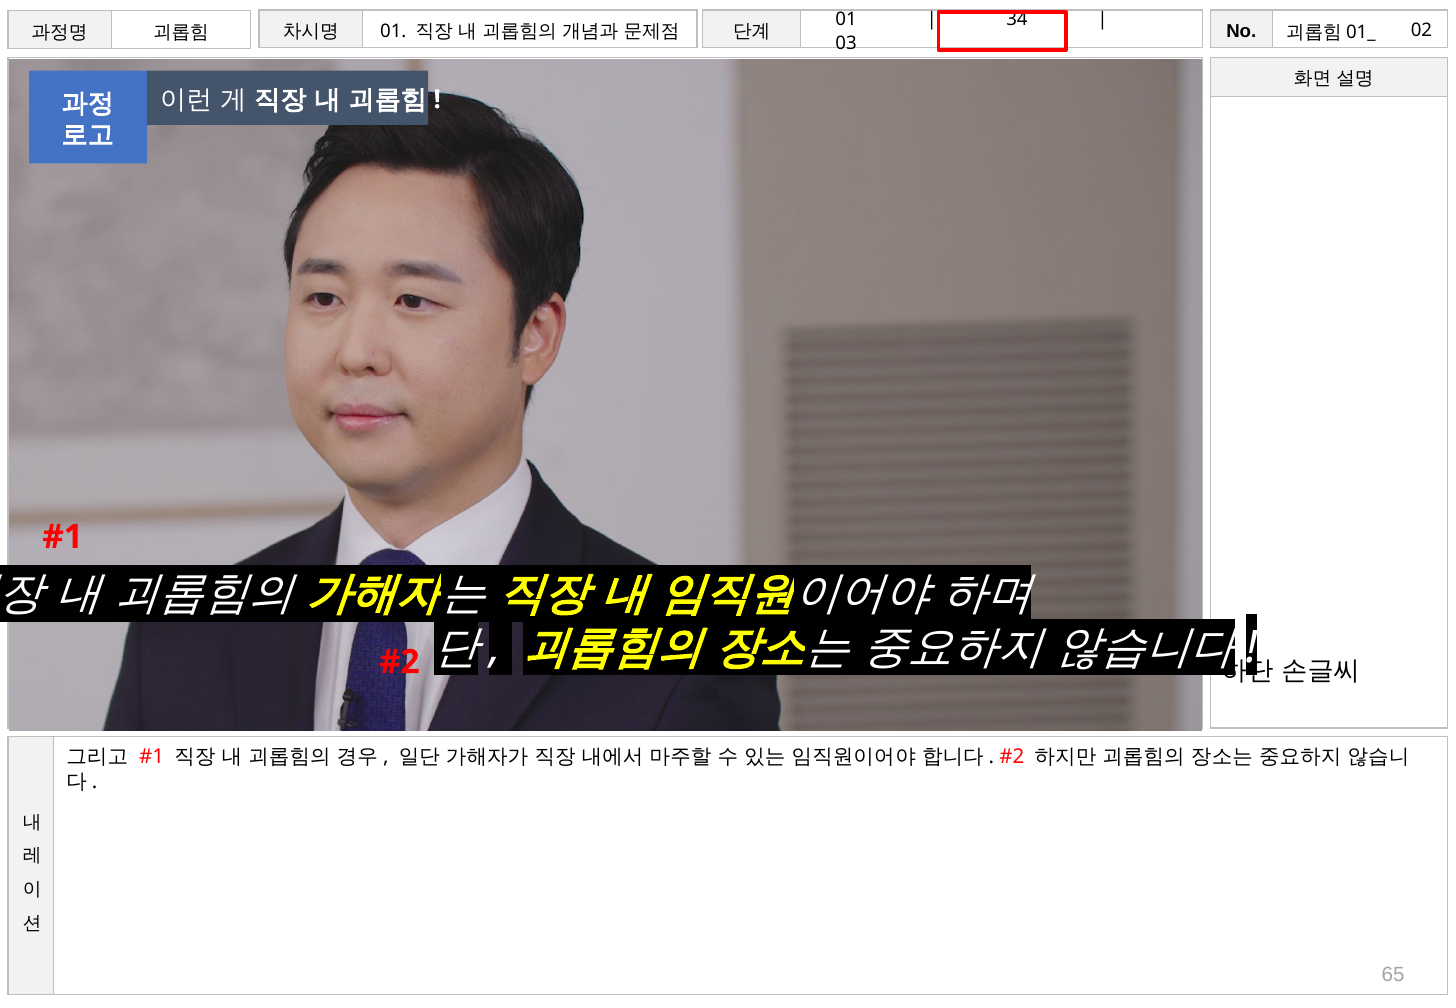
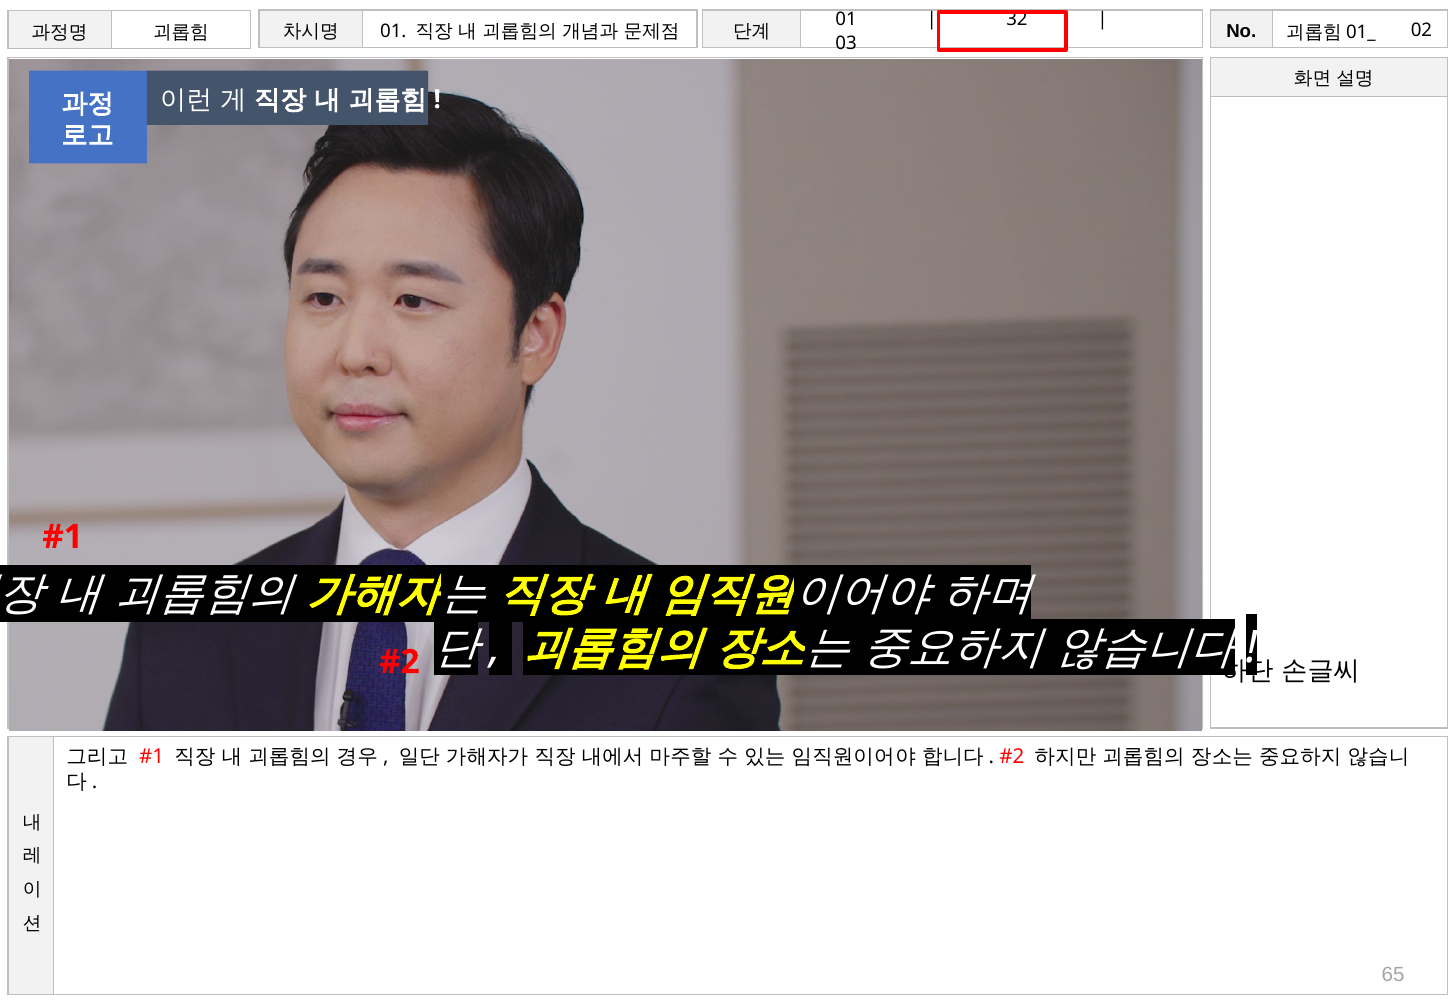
34: 34 -> 32 (1017, 19)
